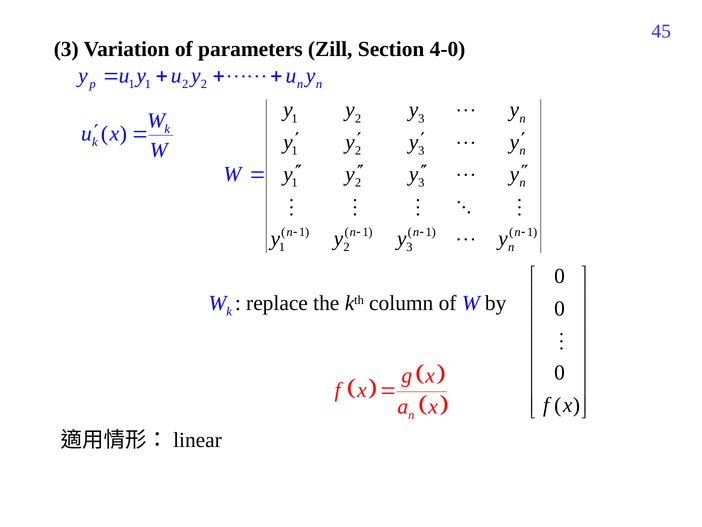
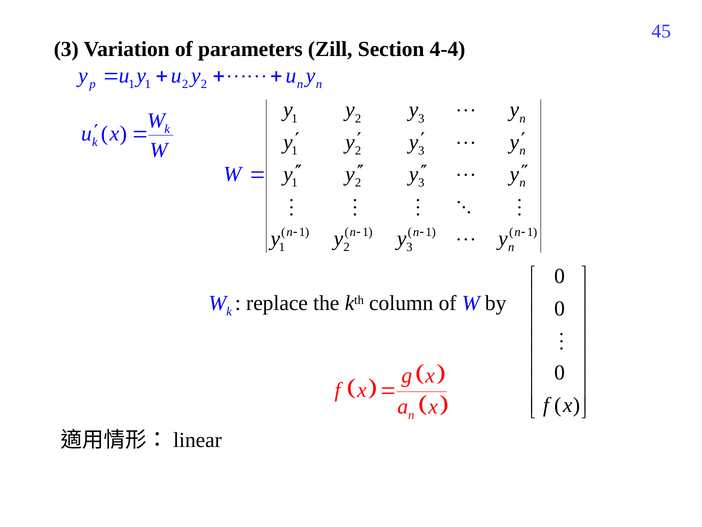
4-0: 4-0 -> 4-4 (448, 49)
